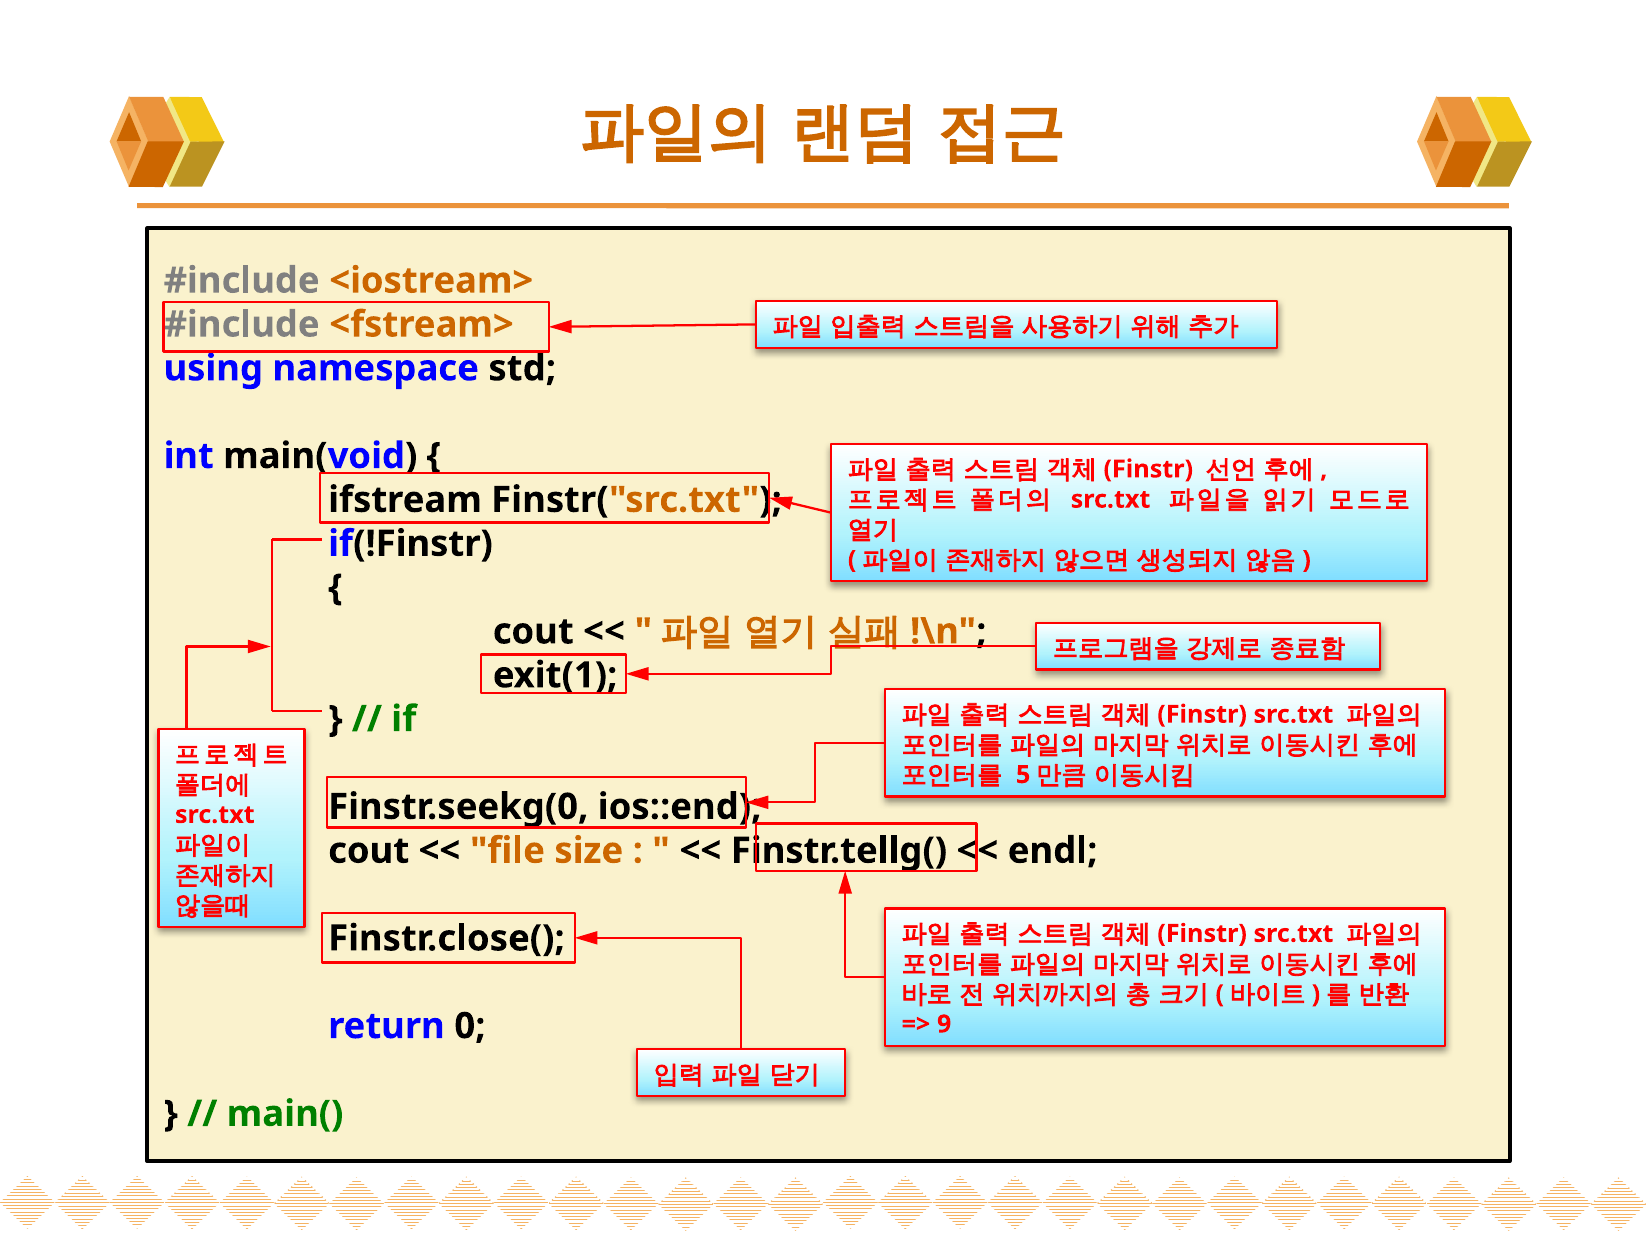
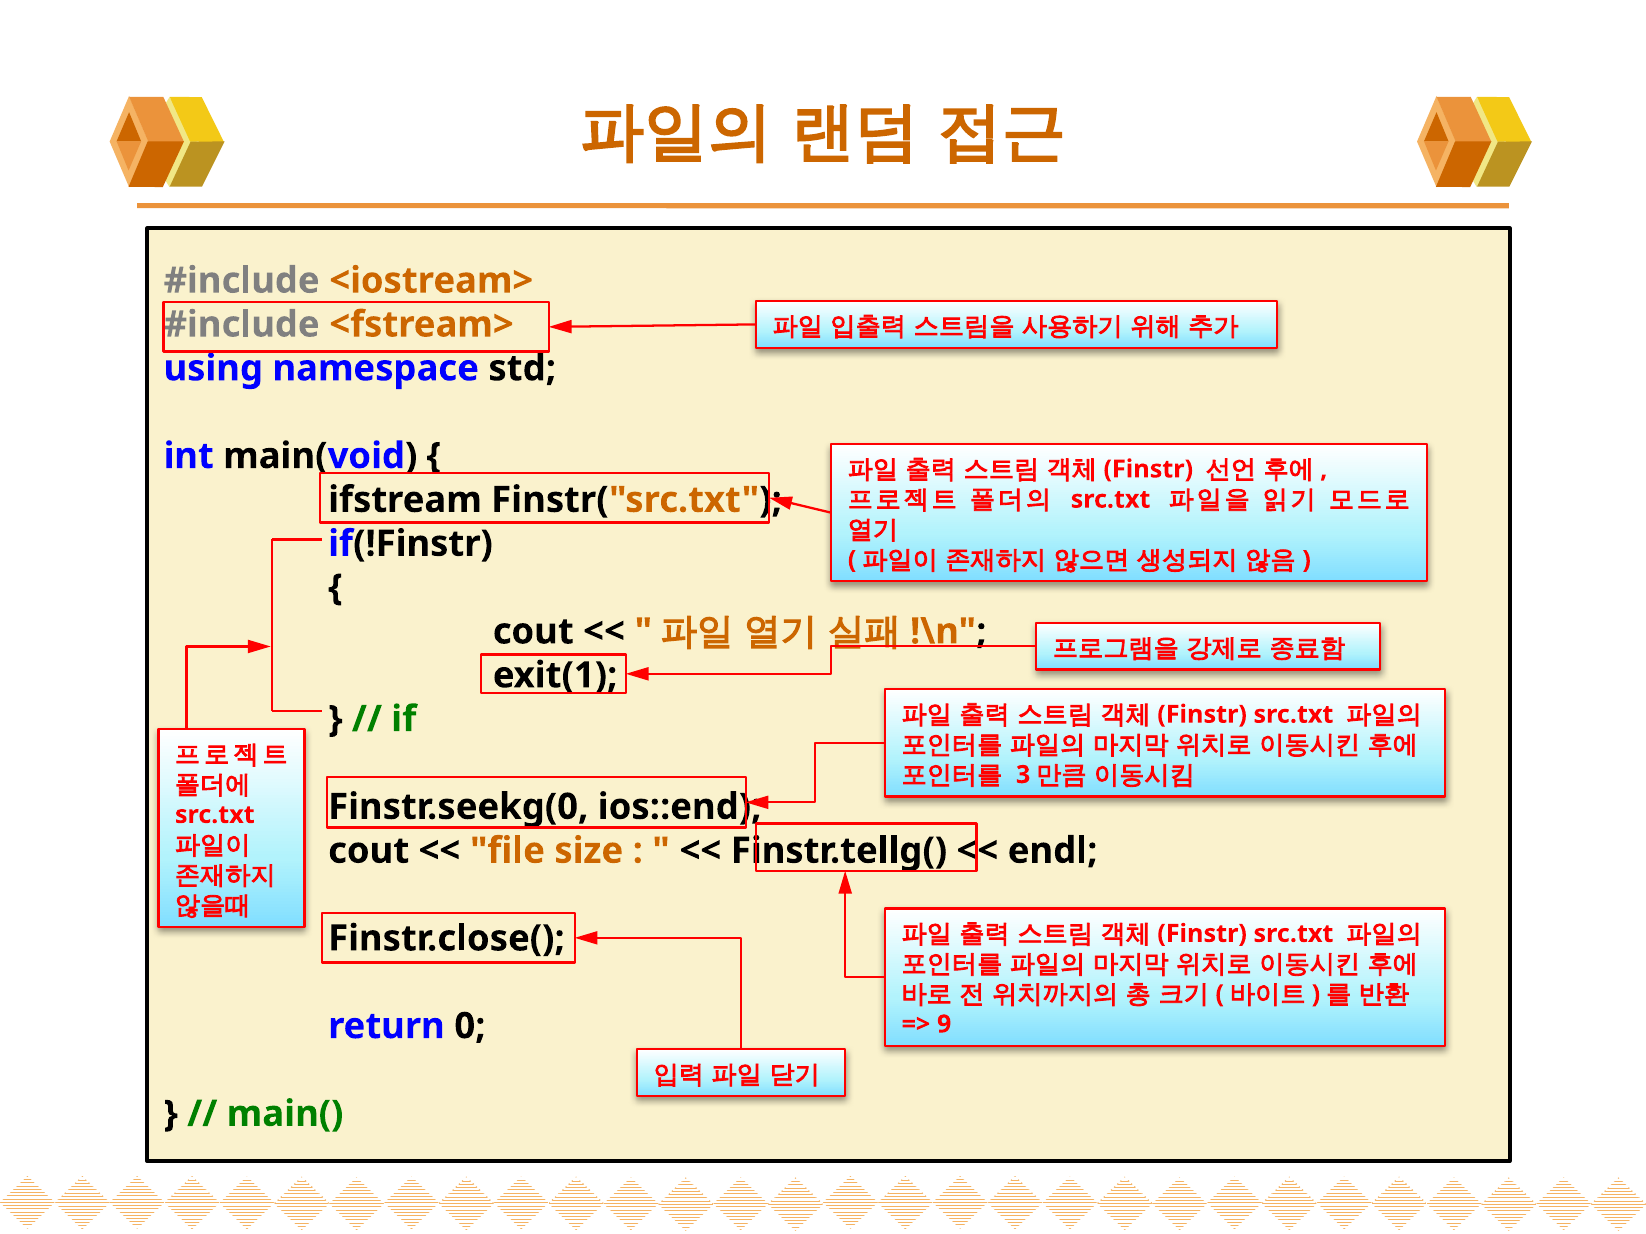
5: 5 -> 3 (1023, 775)
